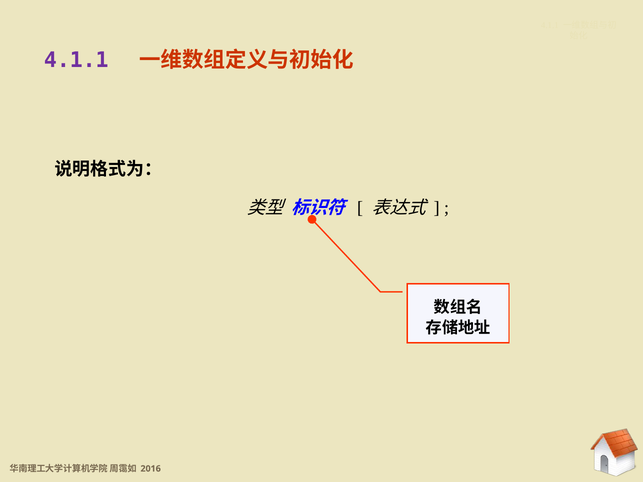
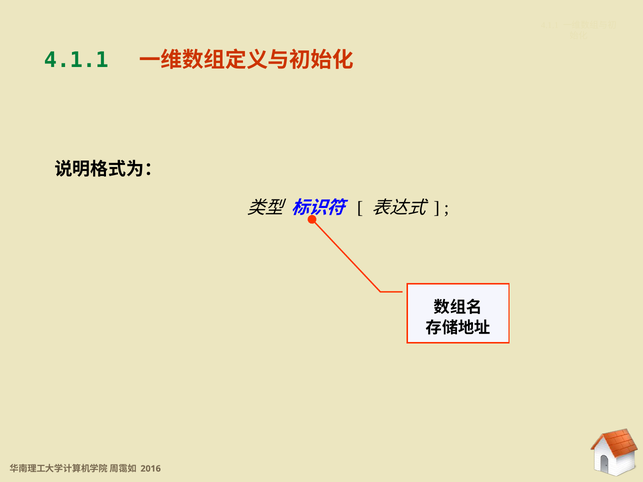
4.1.1 colour: purple -> green (76, 60)
